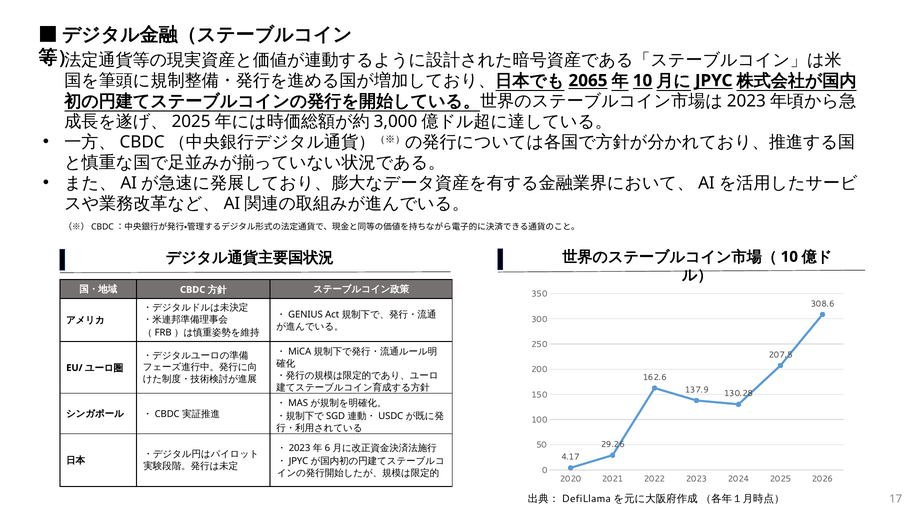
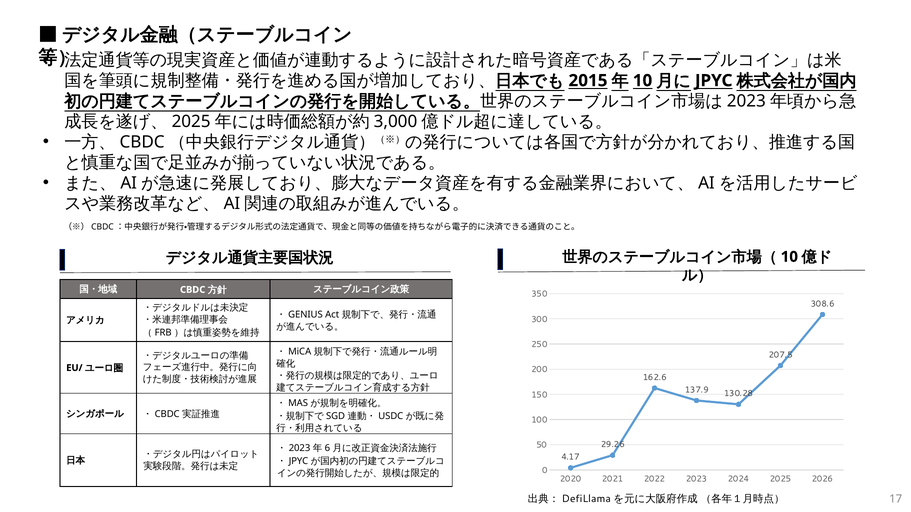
2065: 2065 -> 2015 (588, 81)
